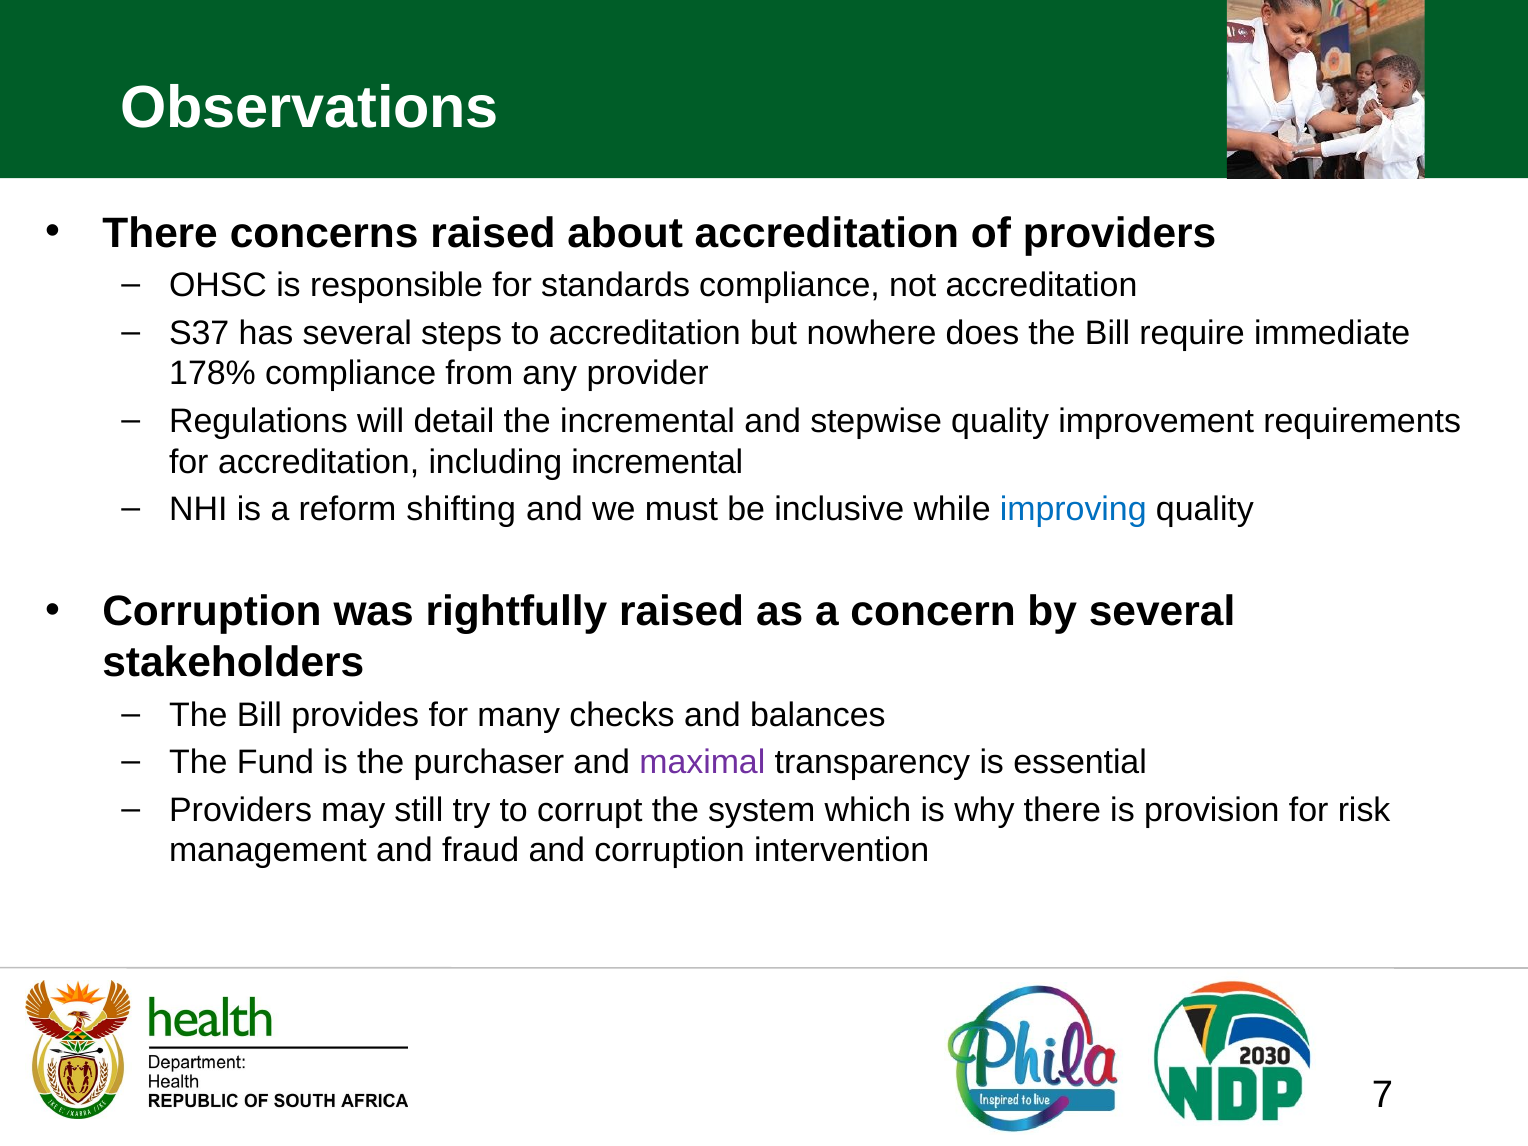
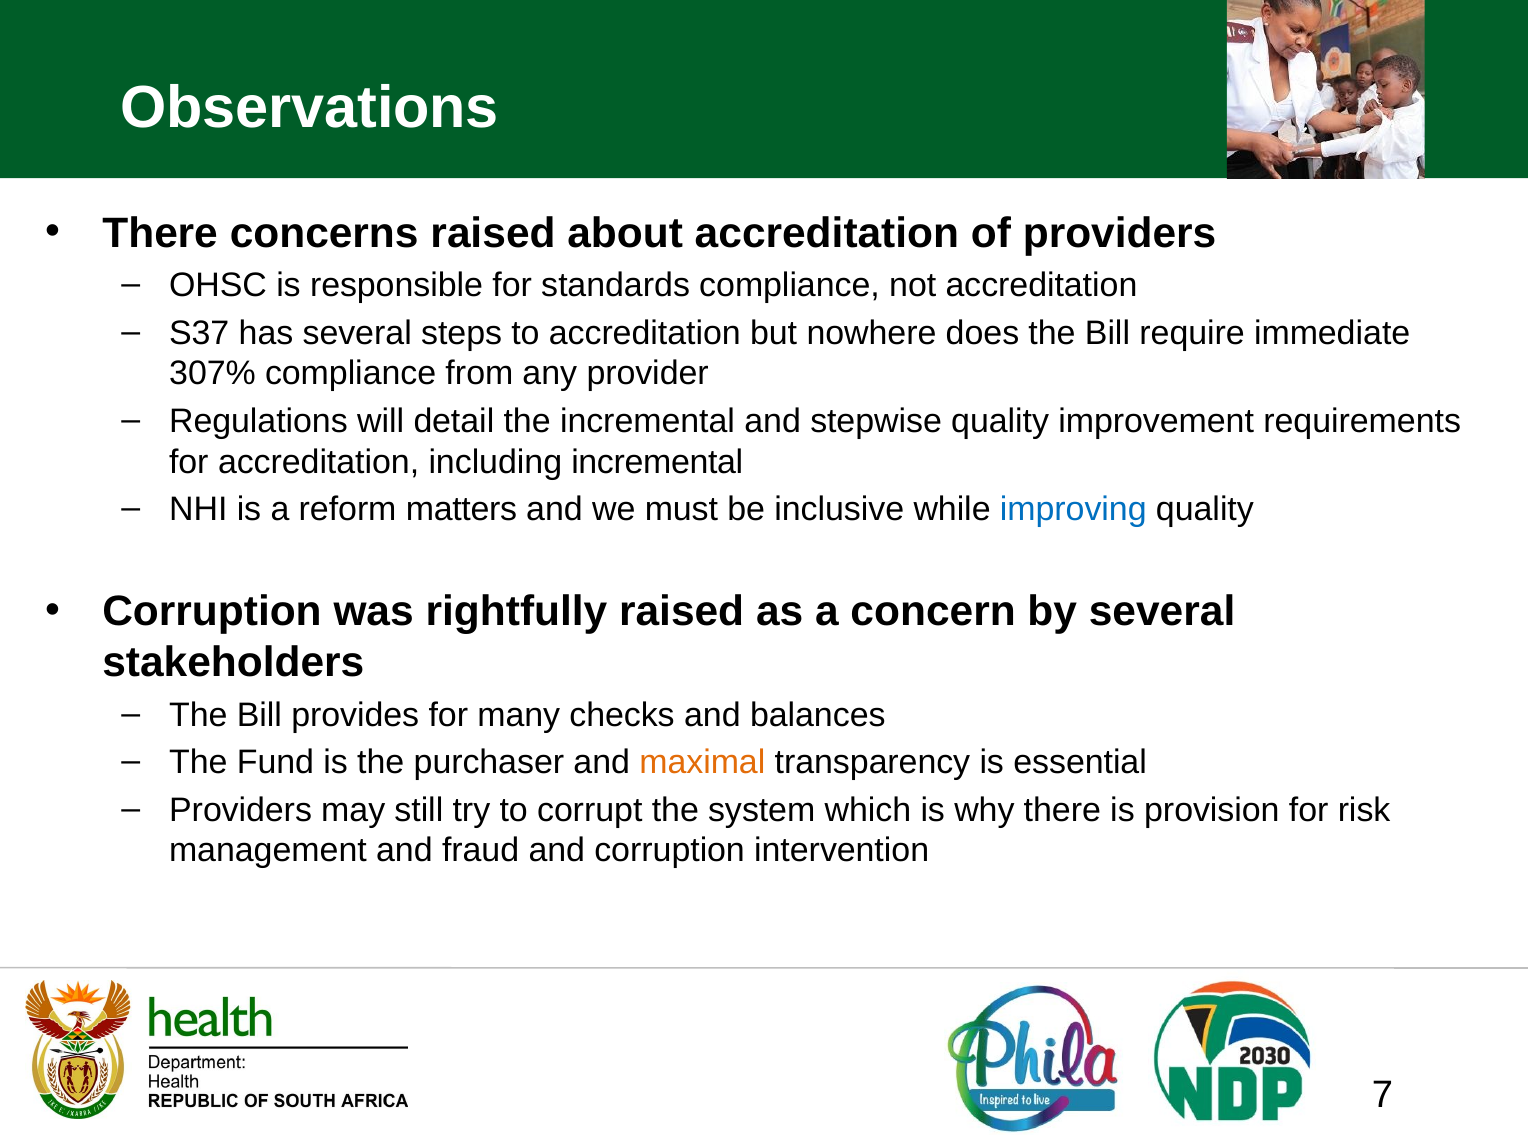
178%: 178% -> 307% (212, 374)
shifting: shifting -> matters (461, 509)
maximal colour: purple -> orange (702, 762)
